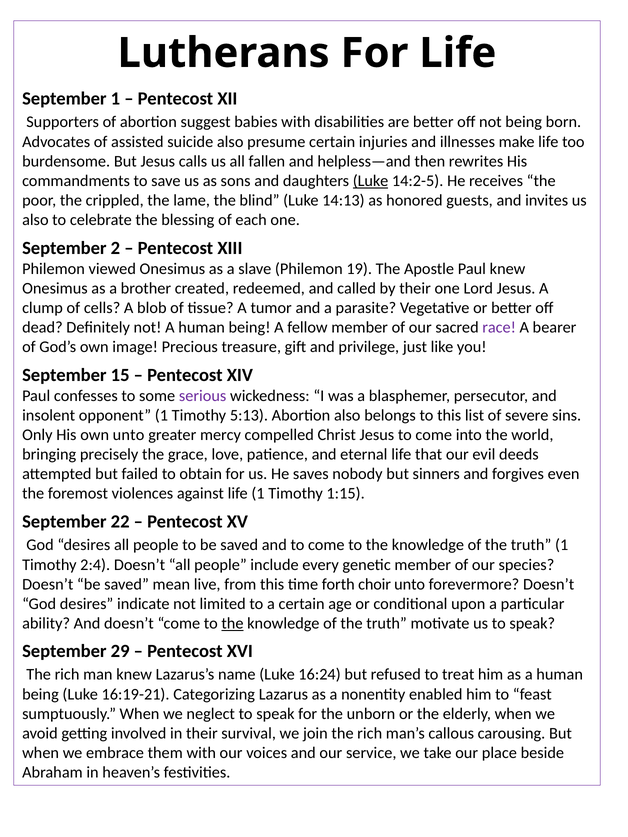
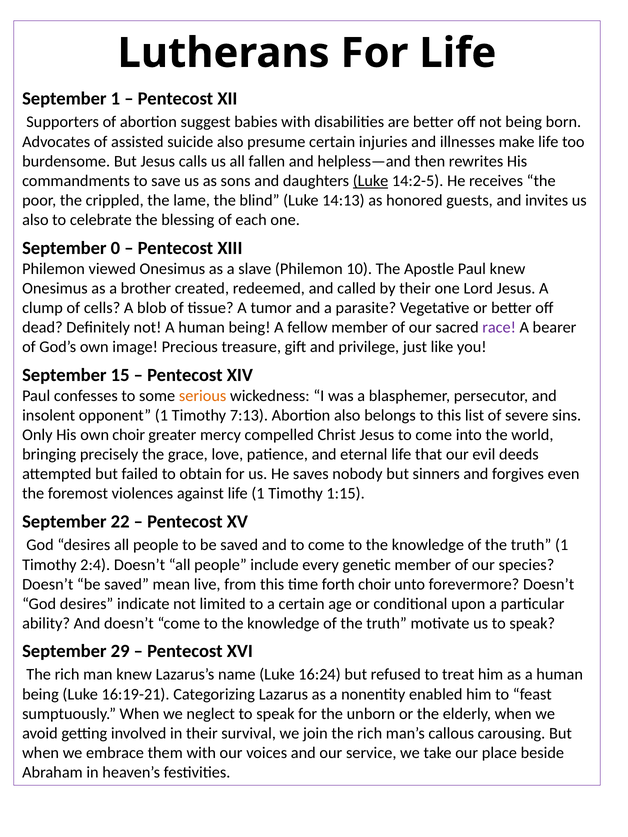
2: 2 -> 0 (115, 248)
19: 19 -> 10 (359, 269)
serious colour: purple -> orange (203, 396)
5:13: 5:13 -> 7:13 (249, 416)
own unto: unto -> choir (129, 435)
the underline: present -> none (232, 624)
